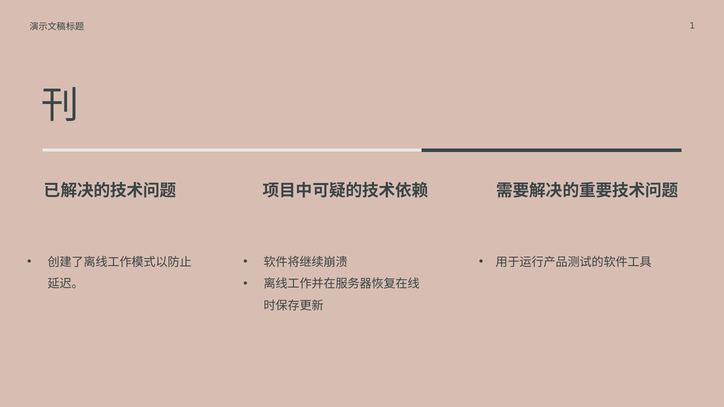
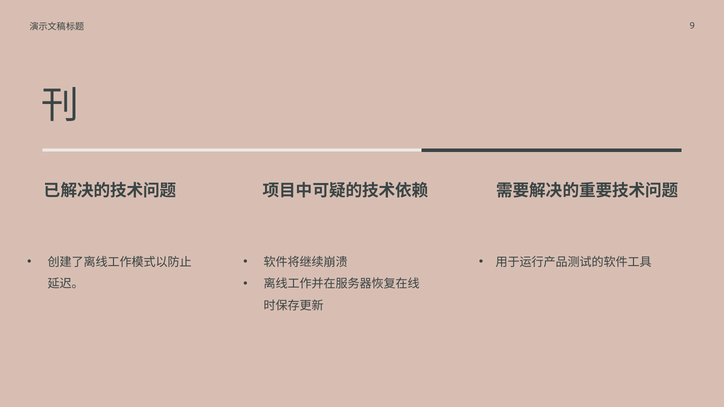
1: 1 -> 9 (692, 26)
